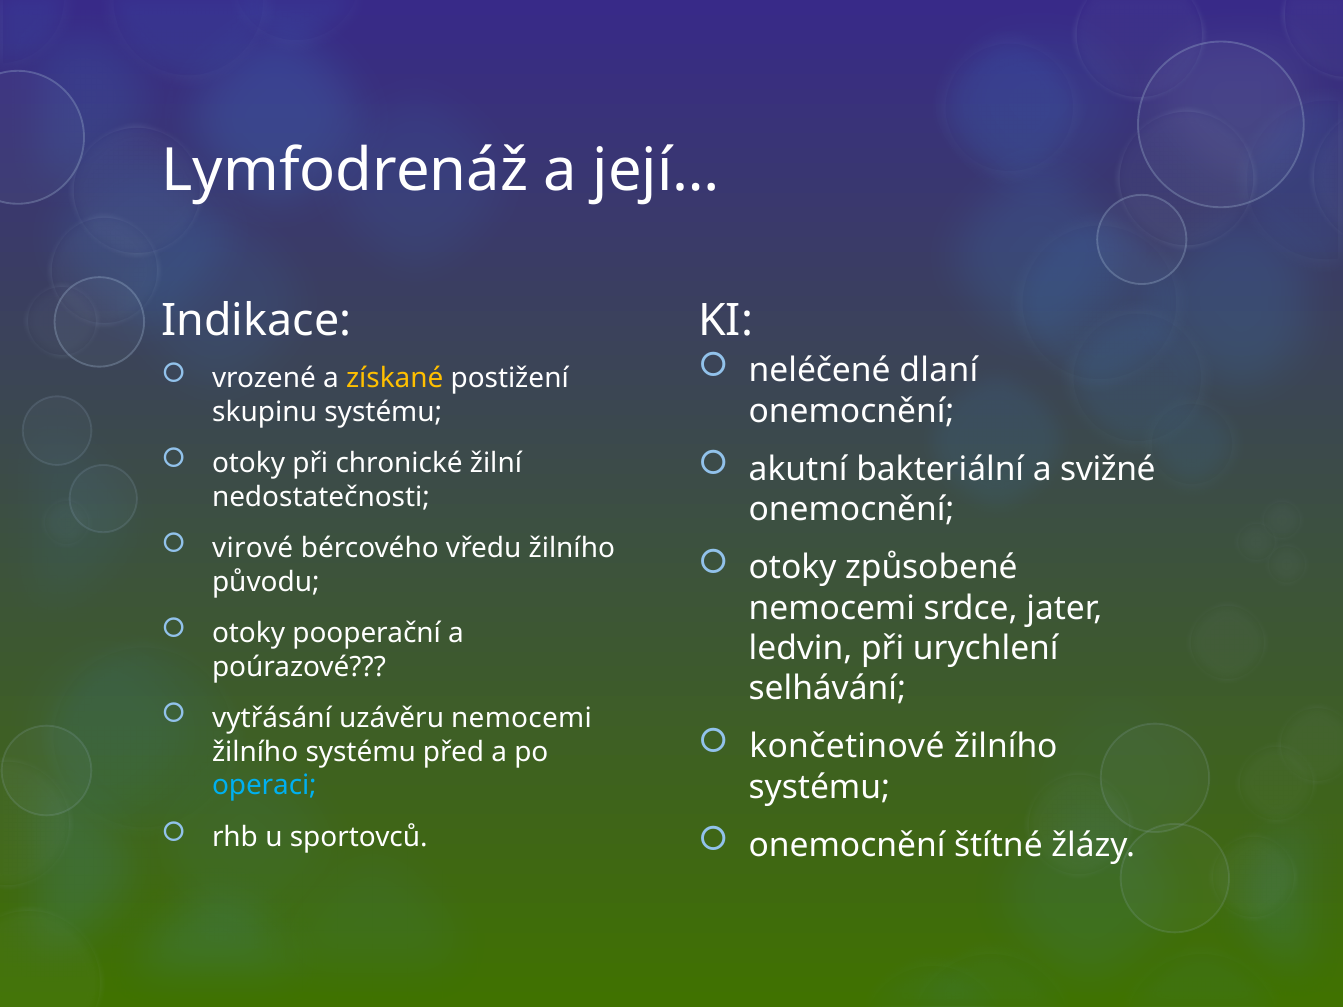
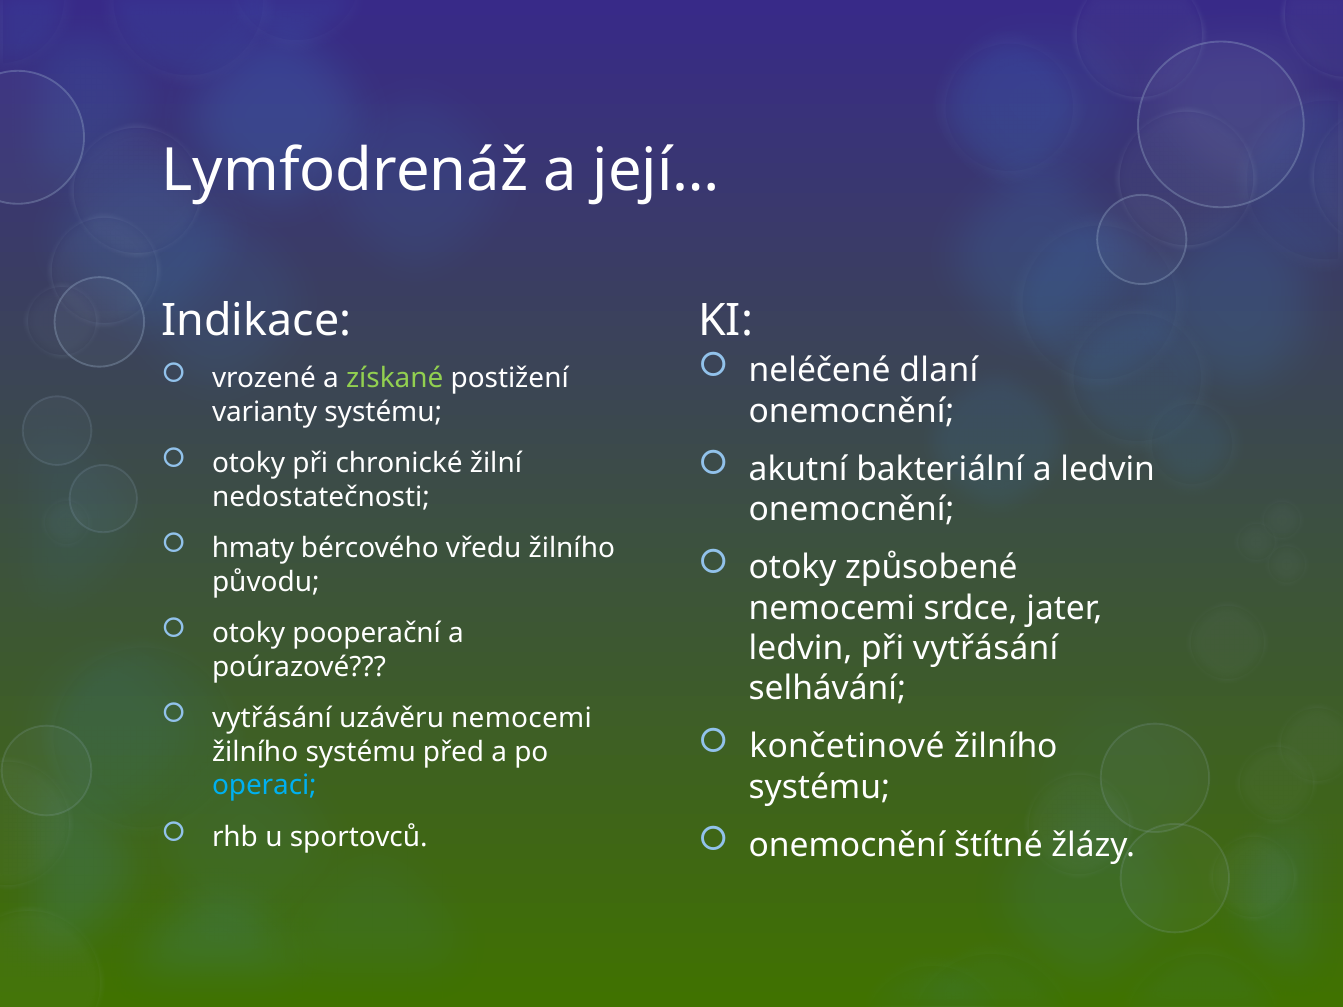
získané colour: yellow -> light green (395, 378)
skupinu: skupinu -> varianty (265, 412)
a svižné: svižné -> ledvin (1108, 469)
virové: virové -> hmaty (253, 548)
při urychlení: urychlení -> vytřásání (986, 648)
